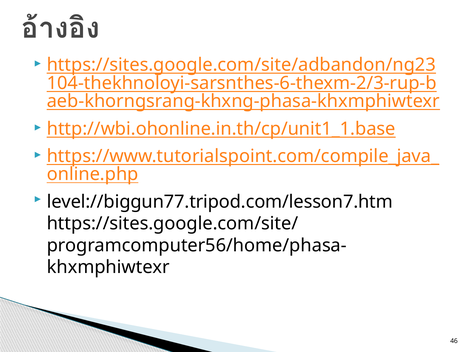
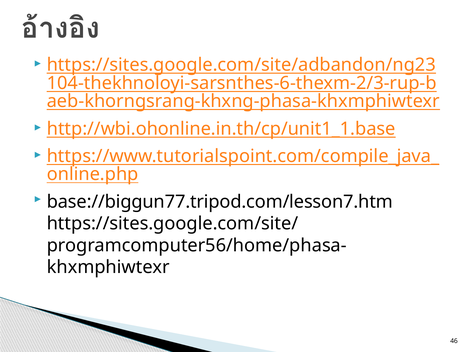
level://biggun77.tripod.com/lesson7.htm: level://biggun77.tripod.com/lesson7.htm -> base://biggun77.tripod.com/lesson7.htm (220, 202)
